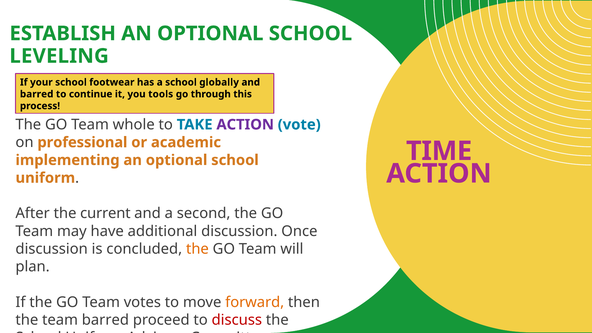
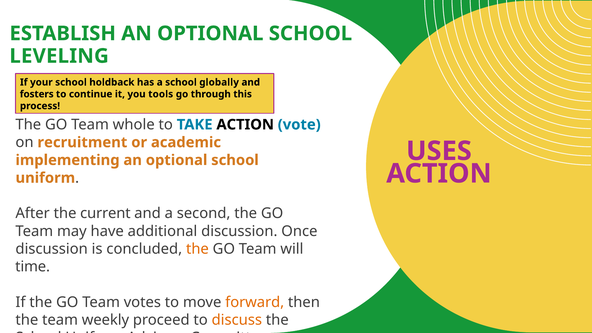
footwear: footwear -> holdback (112, 82)
barred: barred -> fosters (37, 94)
ACTION colour: purple -> black (245, 125)
professional: professional -> recruitment (82, 142)
TIME: TIME -> USES (439, 151)
plan: plan -> time (33, 267)
team barred: barred -> weekly (105, 320)
discuss colour: red -> orange (237, 320)
